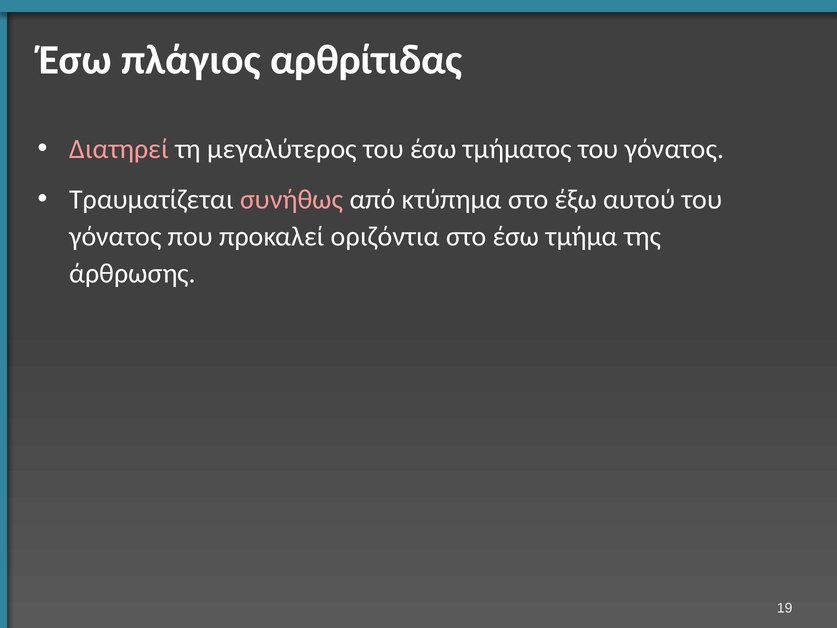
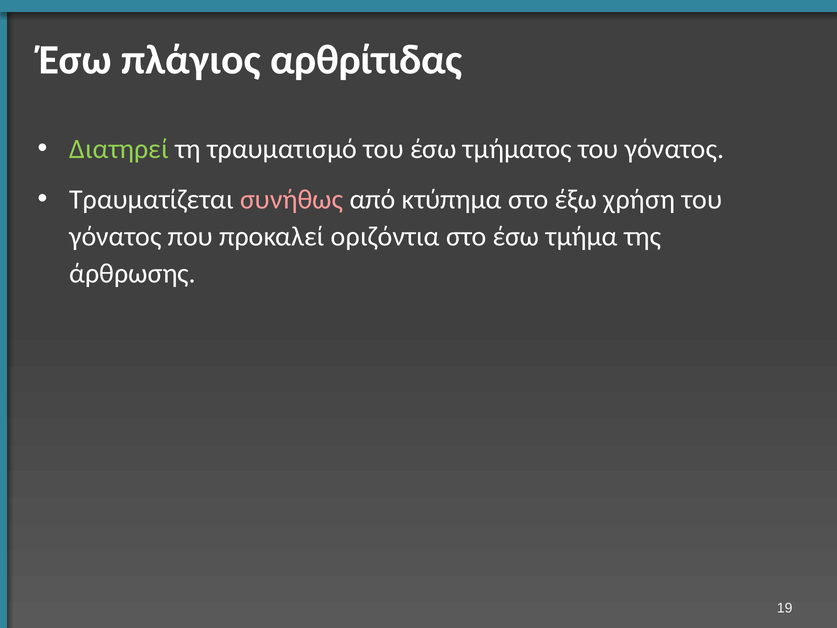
Διατηρεί colour: pink -> light green (119, 149)
μεγαλύτερος: μεγαλύτερος -> τραυματισμό (282, 149)
αυτού: αυτού -> χρήση (639, 200)
